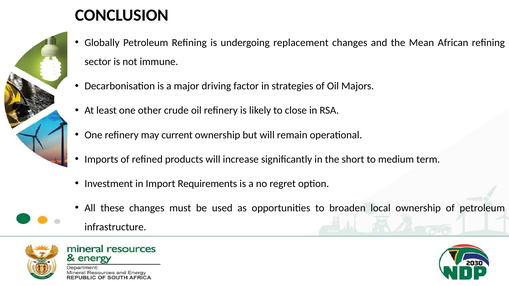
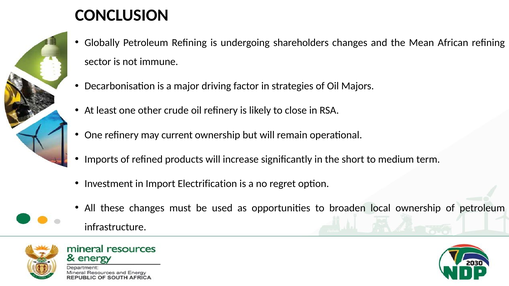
replacement: replacement -> shareholders (301, 43)
Requirements: Requirements -> Electrification (207, 184)
